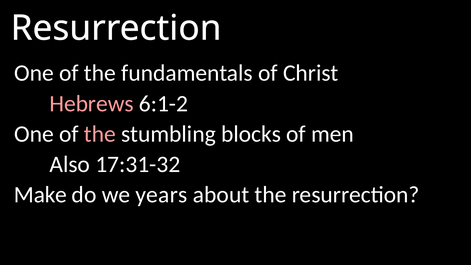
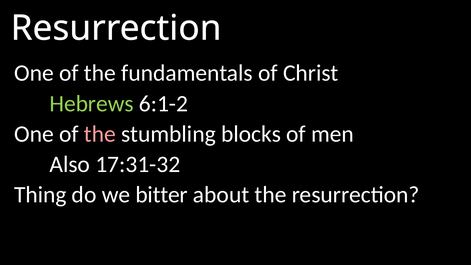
Hebrews colour: pink -> light green (92, 104)
Make: Make -> Thing (40, 195)
years: years -> bitter (162, 195)
